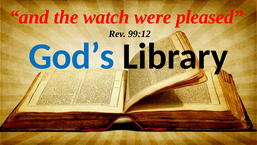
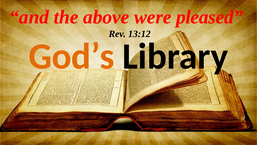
watch: watch -> above (106, 17)
99:12: 99:12 -> 13:12 (139, 34)
God’s colour: blue -> orange (71, 56)
